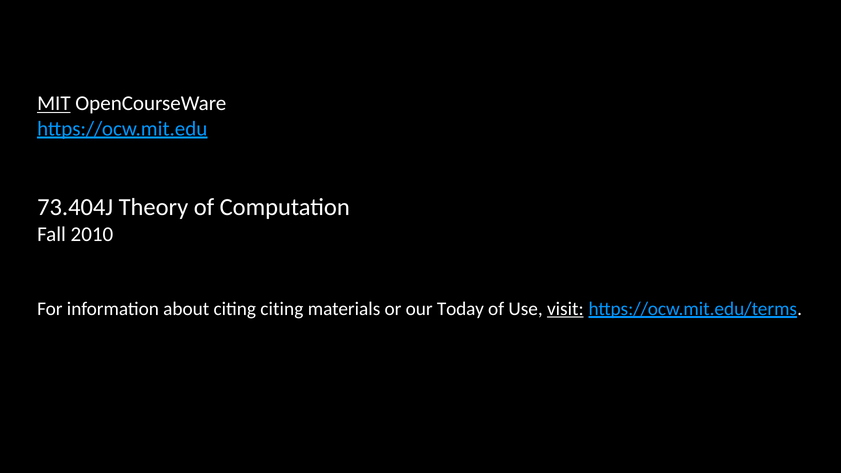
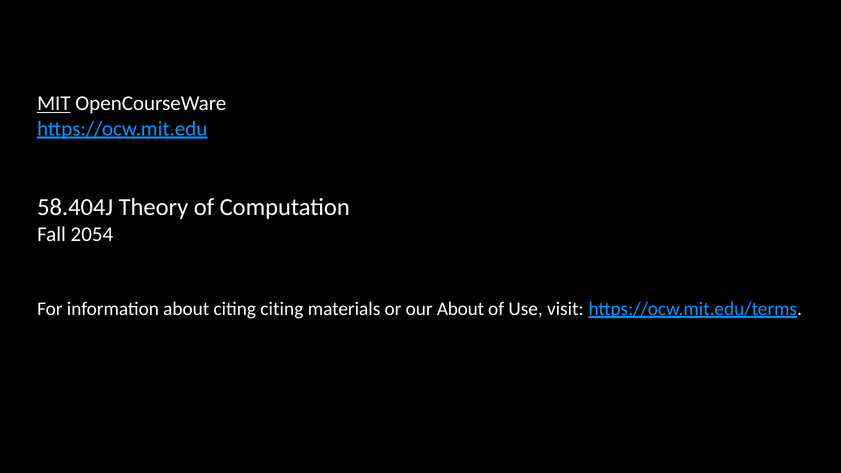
73.404J: 73.404J -> 58.404J (75, 207)
2010: 2010 -> 2054 (92, 234)
our Today: Today -> About (460, 309)
visit underline: present -> none (565, 309)
